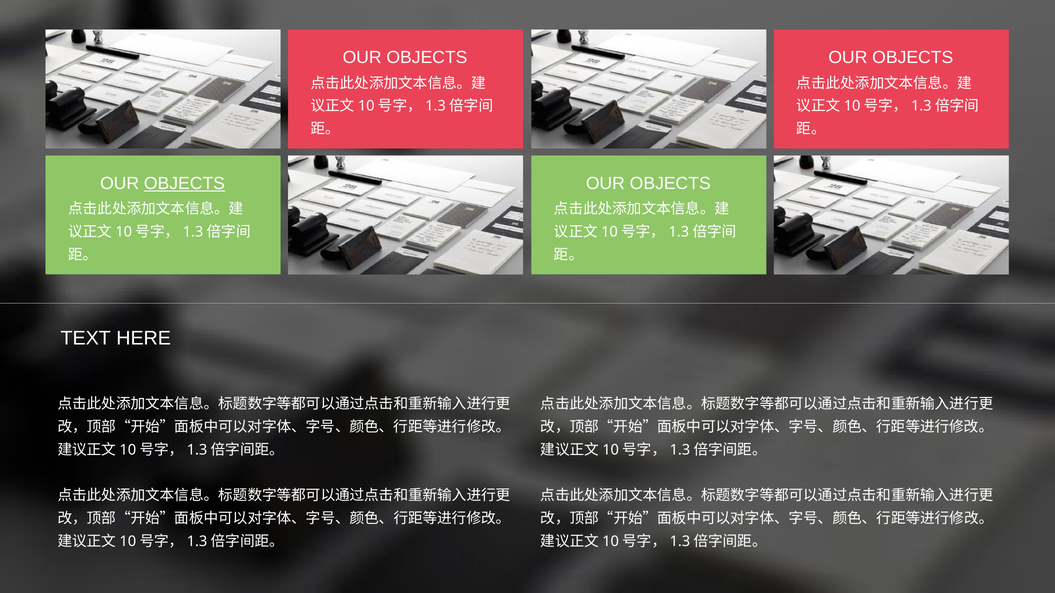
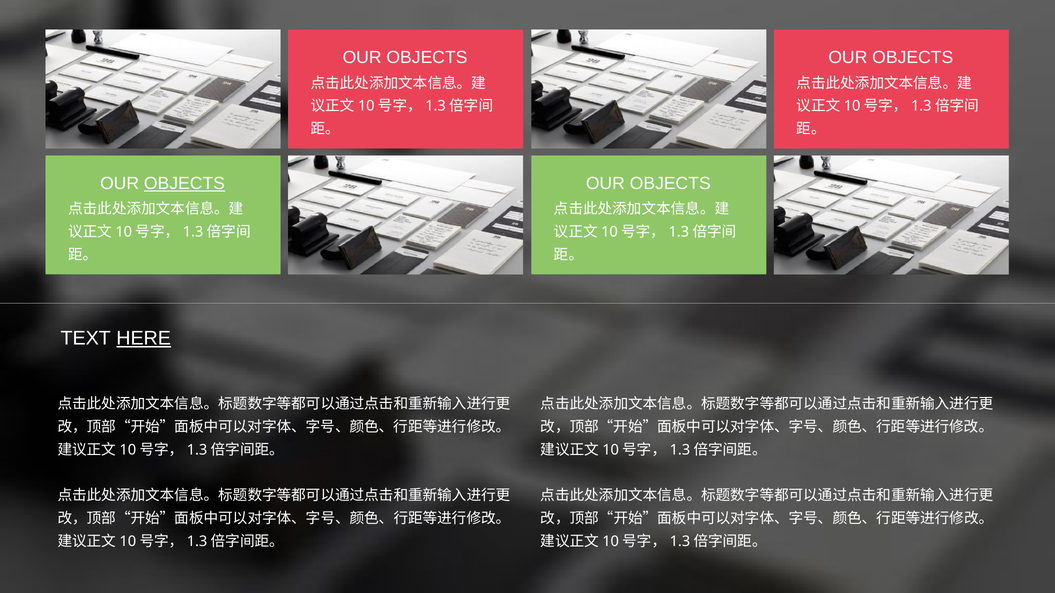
HERE underline: none -> present (144, 339)
